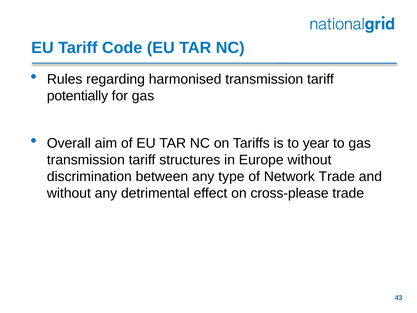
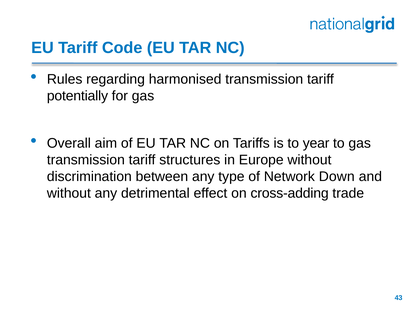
Network Trade: Trade -> Down (337, 176)
cross-please: cross-please -> cross-adding (290, 193)
